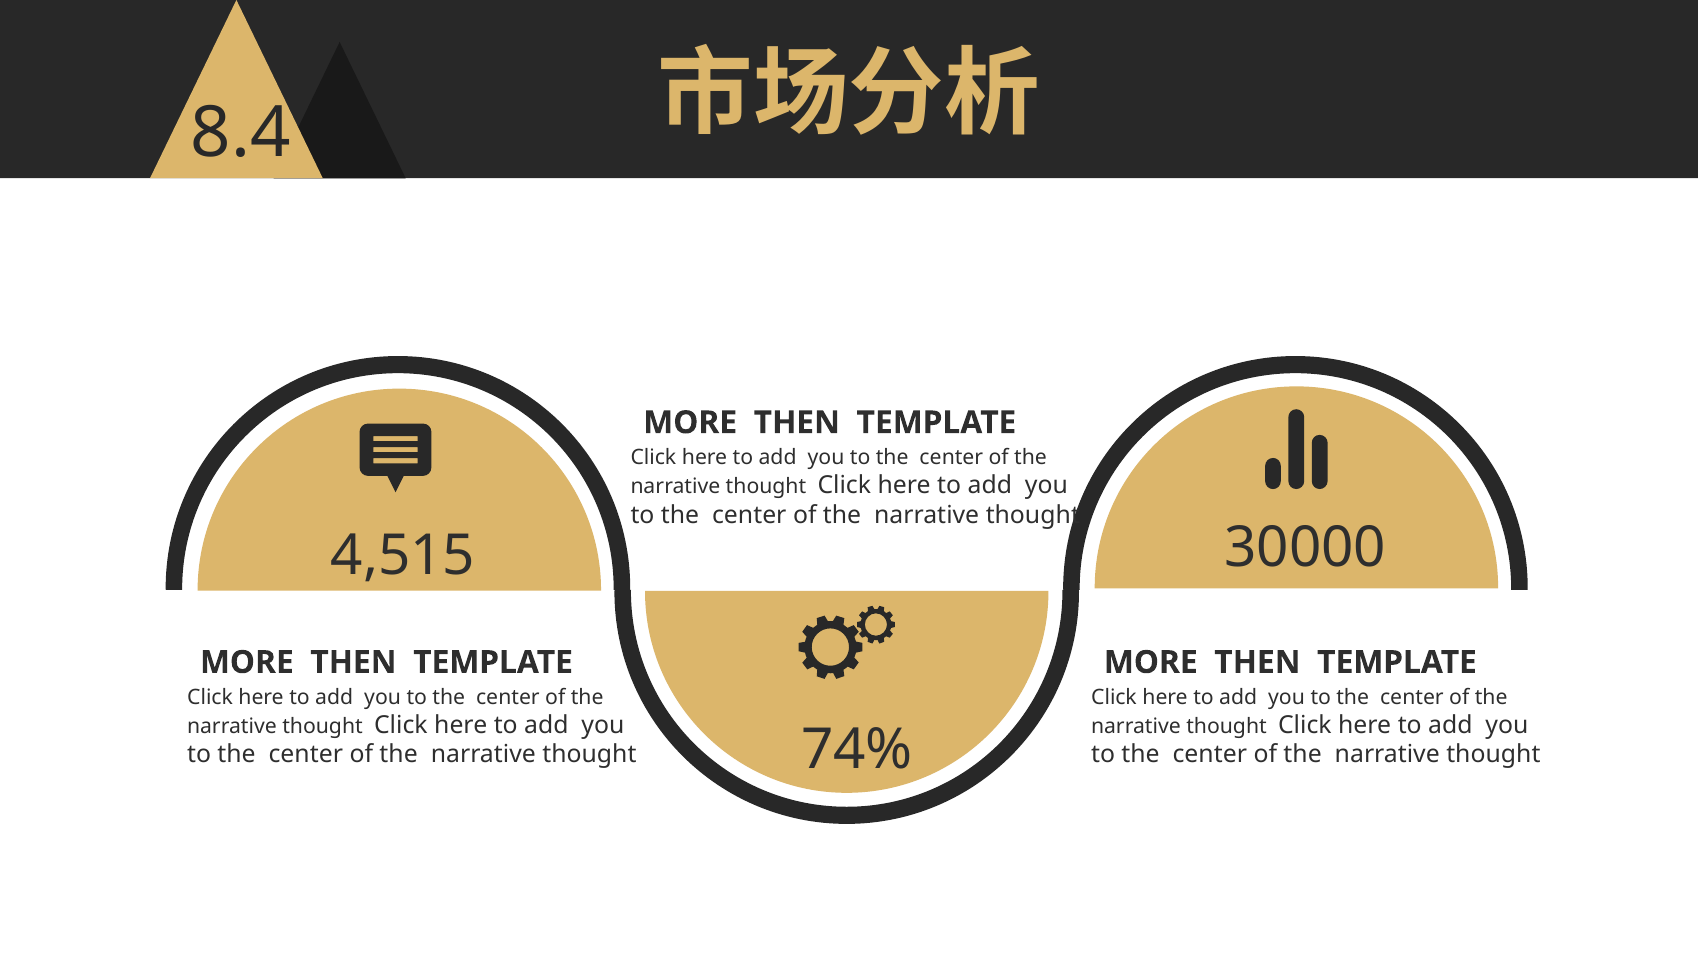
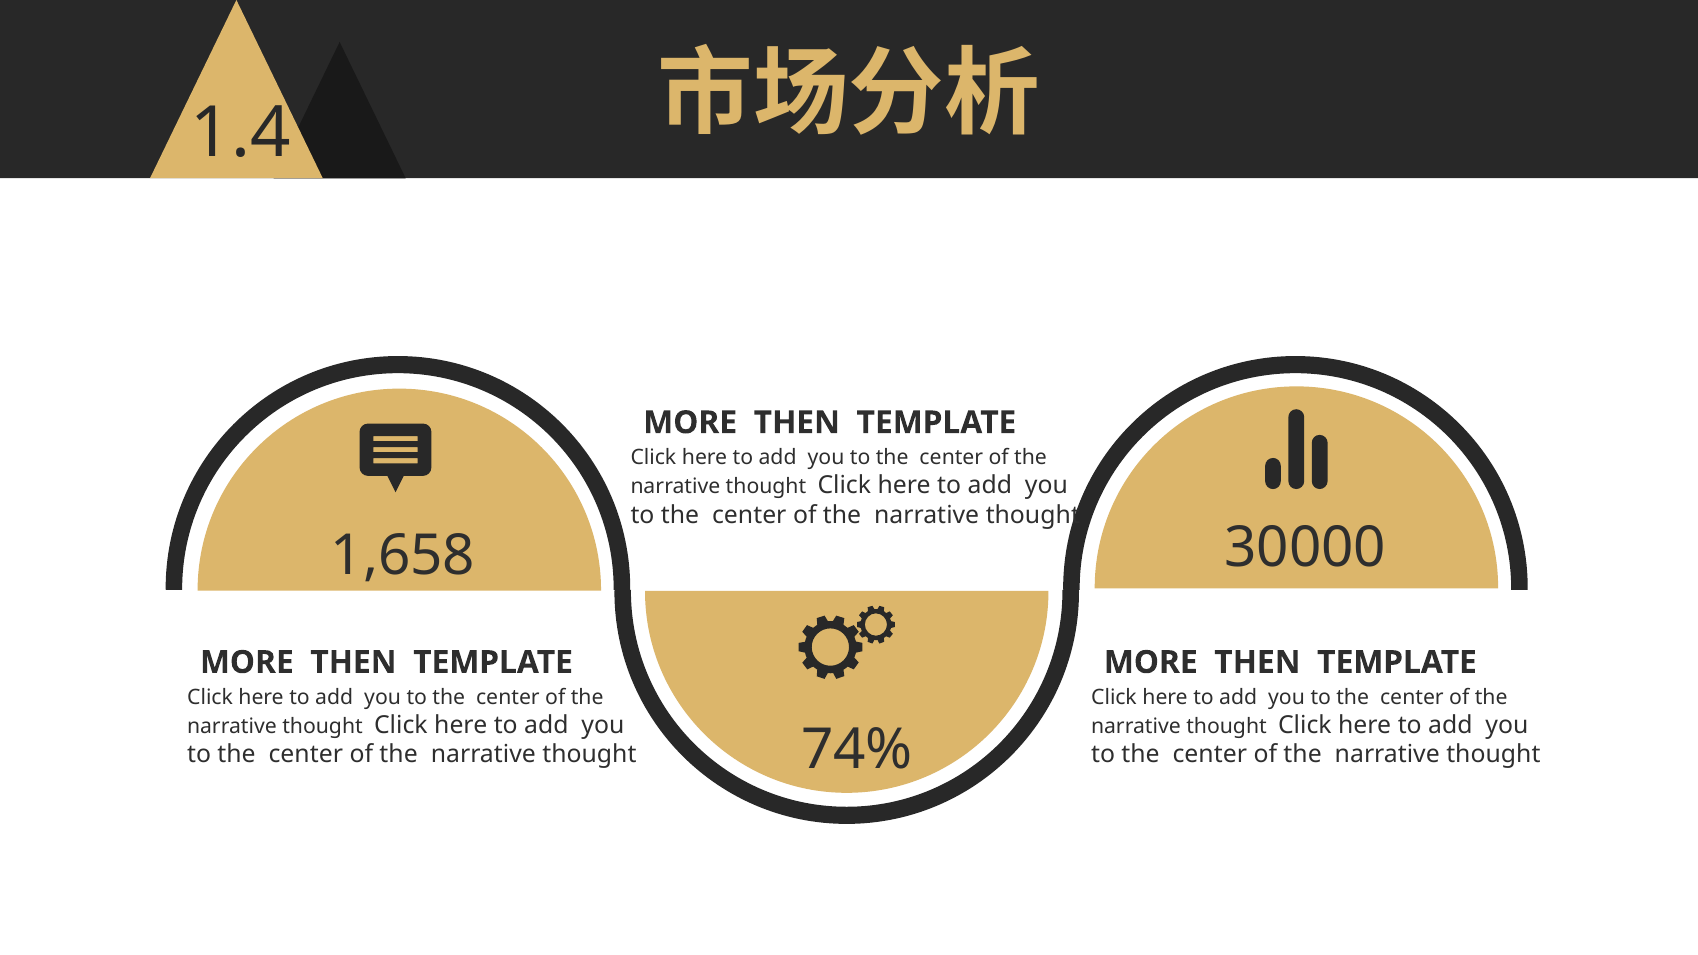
8.4: 8.4 -> 1.4 (241, 133)
4,515: 4,515 -> 1,658 (403, 556)
